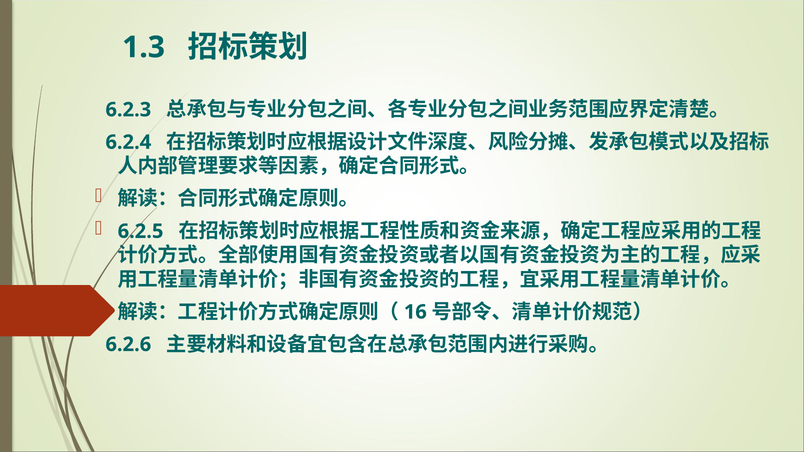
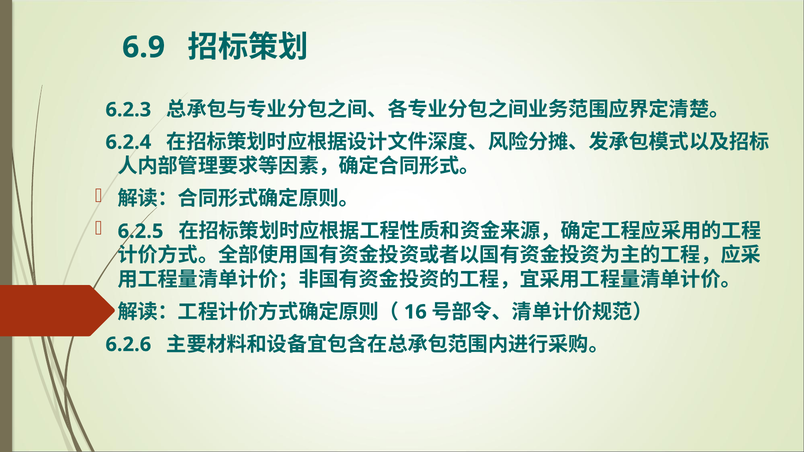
1.3: 1.3 -> 6.9 (144, 47)
